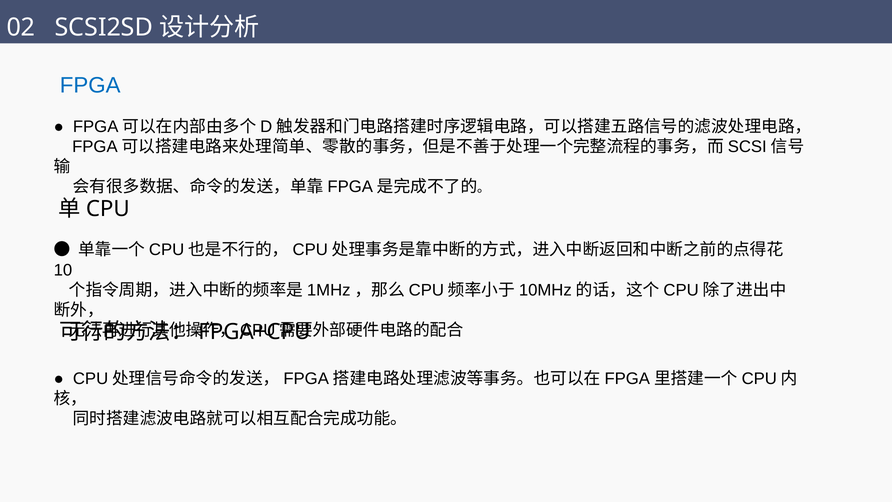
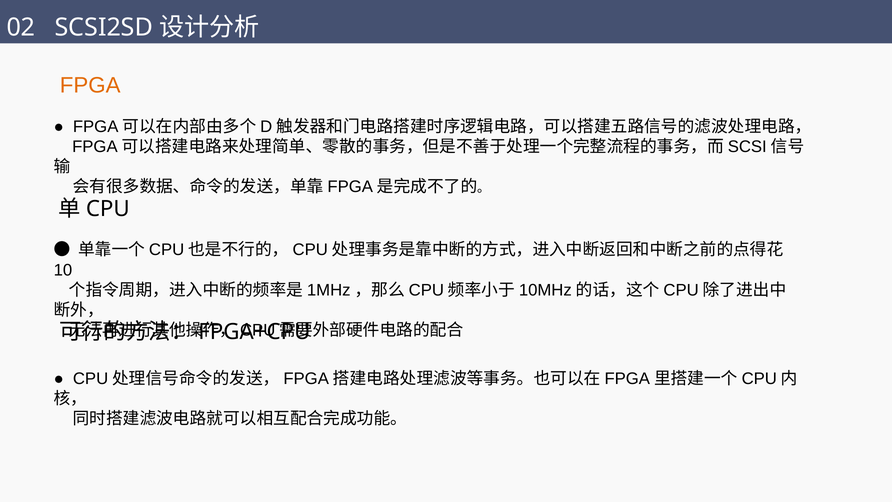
FPGA colour: blue -> orange (90, 85)
